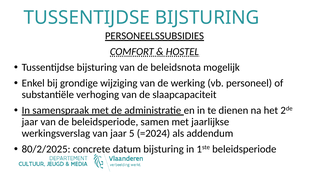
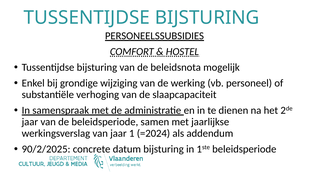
5: 5 -> 1 (132, 133)
80/2/2025: 80/2/2025 -> 90/2/2025 (46, 149)
